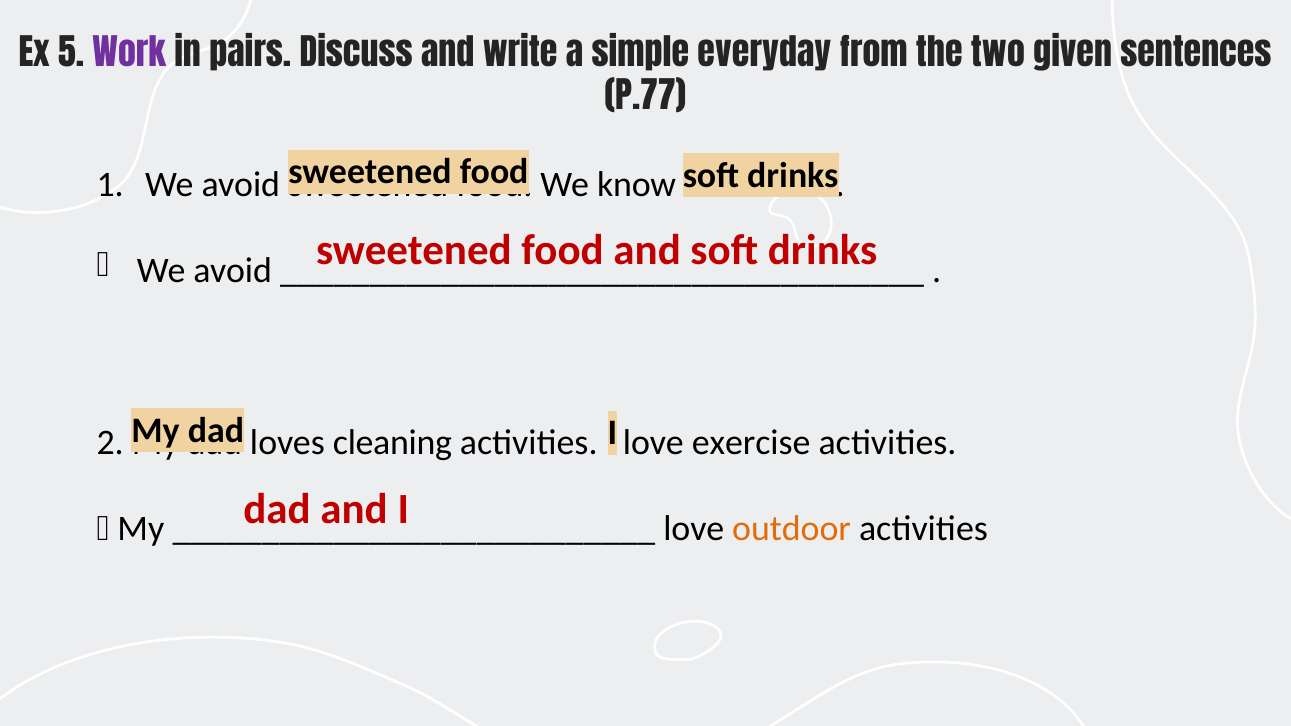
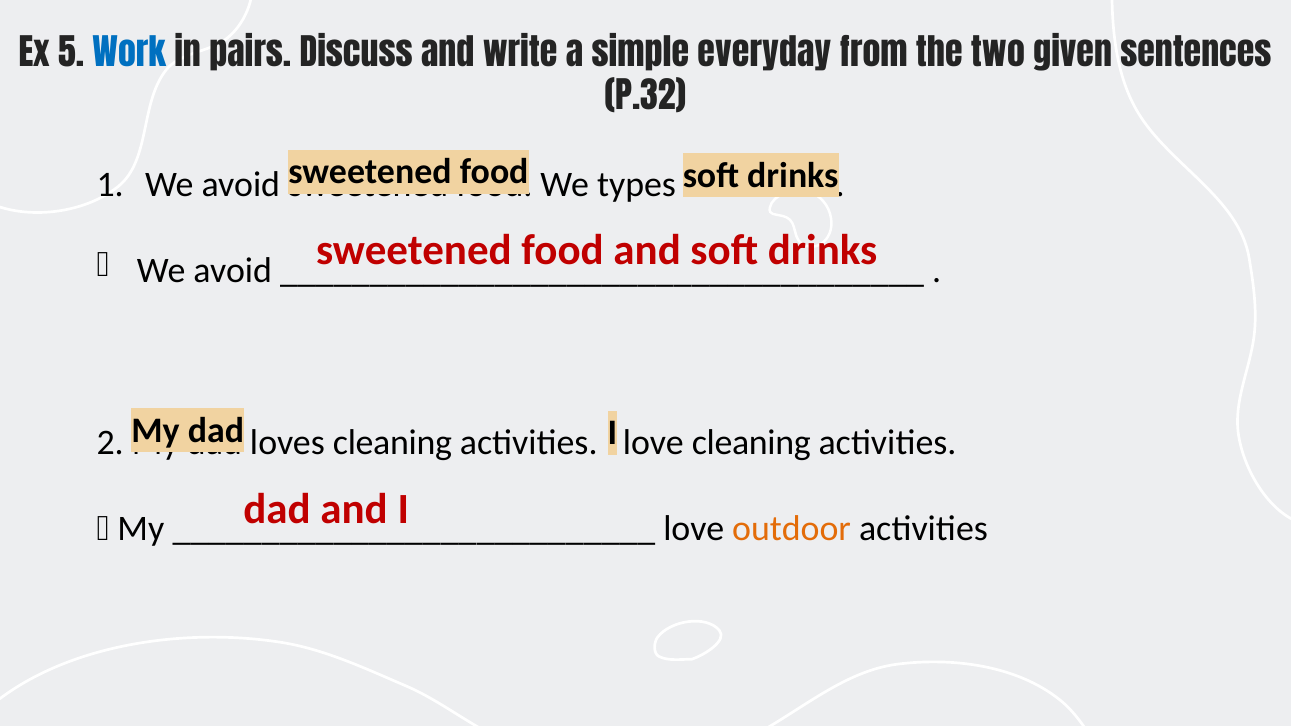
Work colour: purple -> blue (129, 55)
P.77: P.77 -> P.32 (645, 98)
know: know -> types (637, 184)
love exercise: exercise -> cleaning (751, 443)
